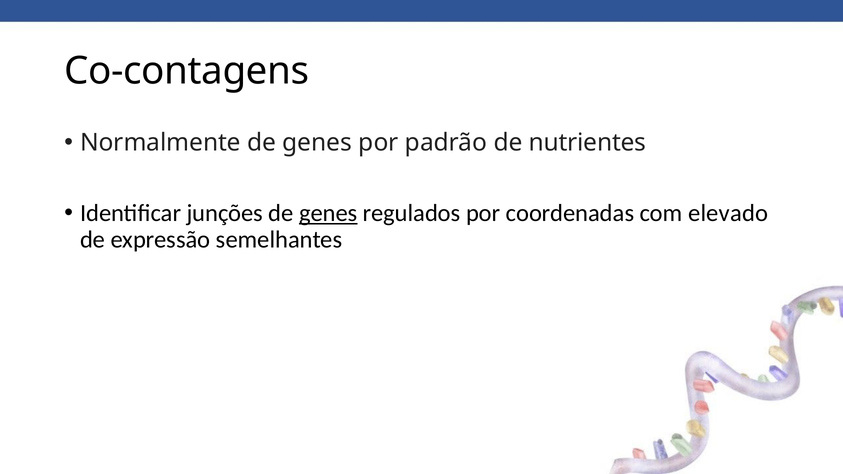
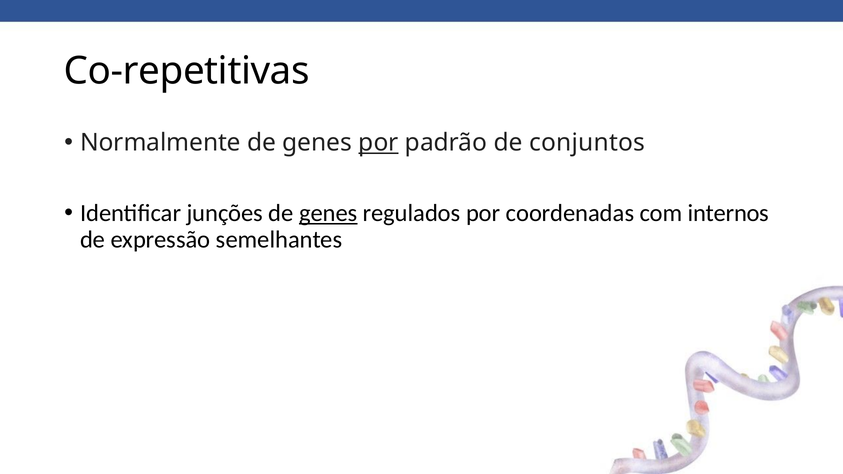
Co-contagens: Co-contagens -> Co-repetitivas (187, 71)
por underline: none -> present (378, 143)
nutrientes: nutrientes -> conjuntos (587, 143)
elevado: elevado -> internos (728, 213)
